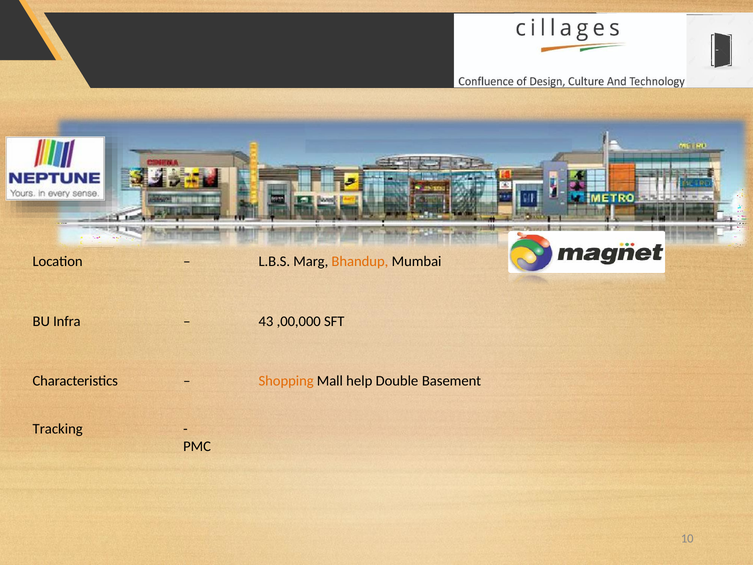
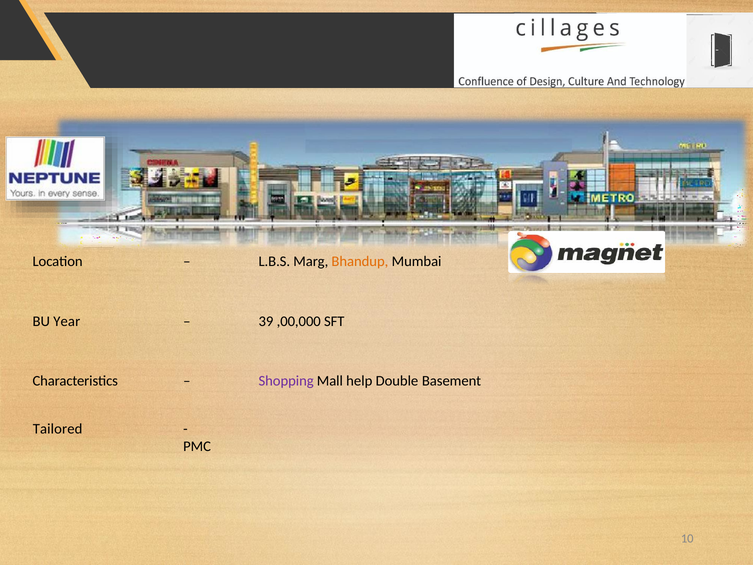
Infra: Infra -> Year (67, 321)
43: 43 -> 39 (266, 321)
Shopping colour: orange -> purple (286, 381)
Tracking: Tracking -> Tailored (58, 429)
